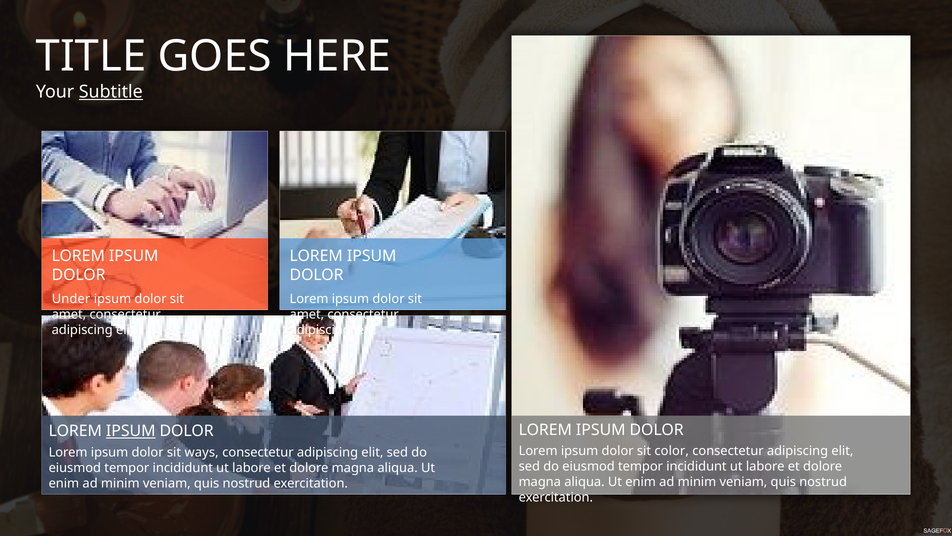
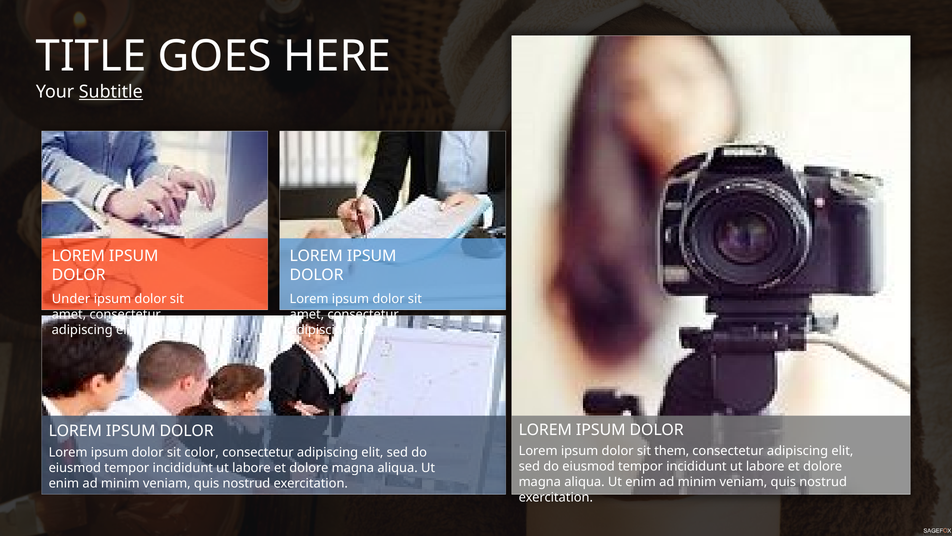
IPSUM underline: present -> none (131, 431)
color: color -> them (672, 451)
ways: ways -> color (202, 452)
